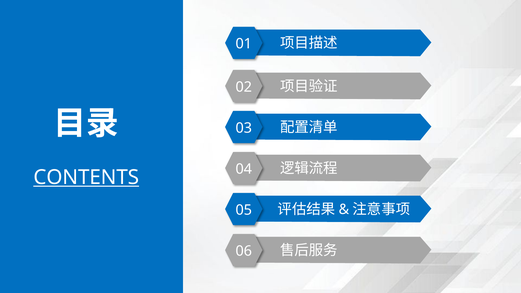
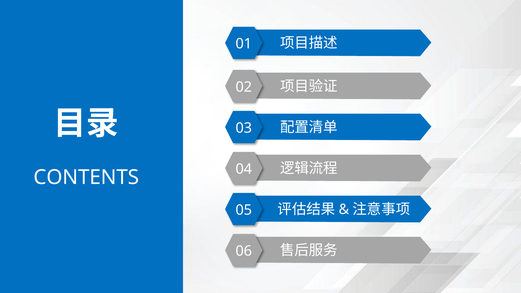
CONTENTS underline: present -> none (86, 177)
